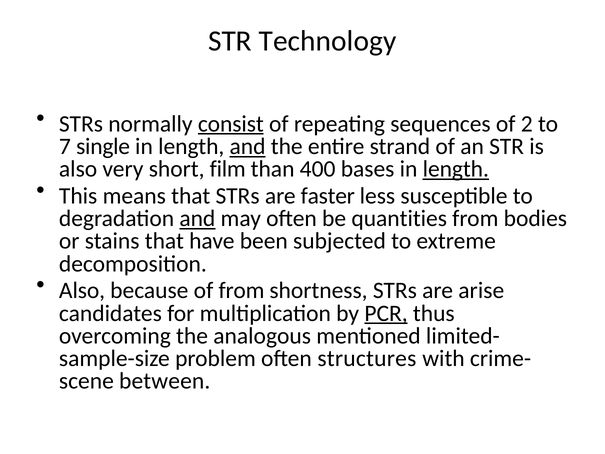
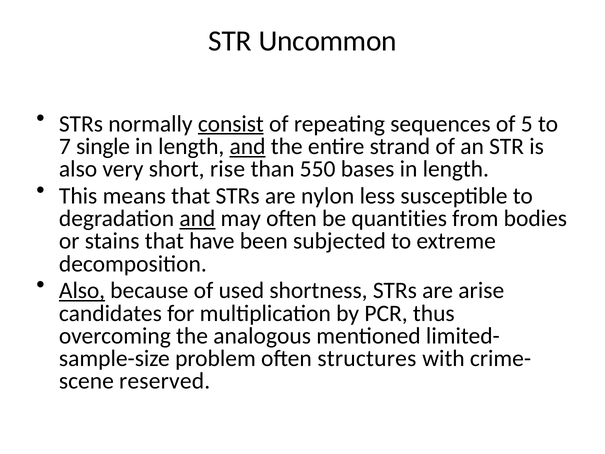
Technology: Technology -> Uncommon (328, 41)
2: 2 -> 5 (527, 124)
film: film -> rise (228, 169)
400: 400 -> 550 (318, 169)
length underline: present -> none (456, 169)
faster: faster -> nylon (328, 196)
Also underline: none -> present (82, 291)
of from: from -> used (241, 291)
PCR underline: present -> none (386, 313)
between: between -> reserved (165, 381)
